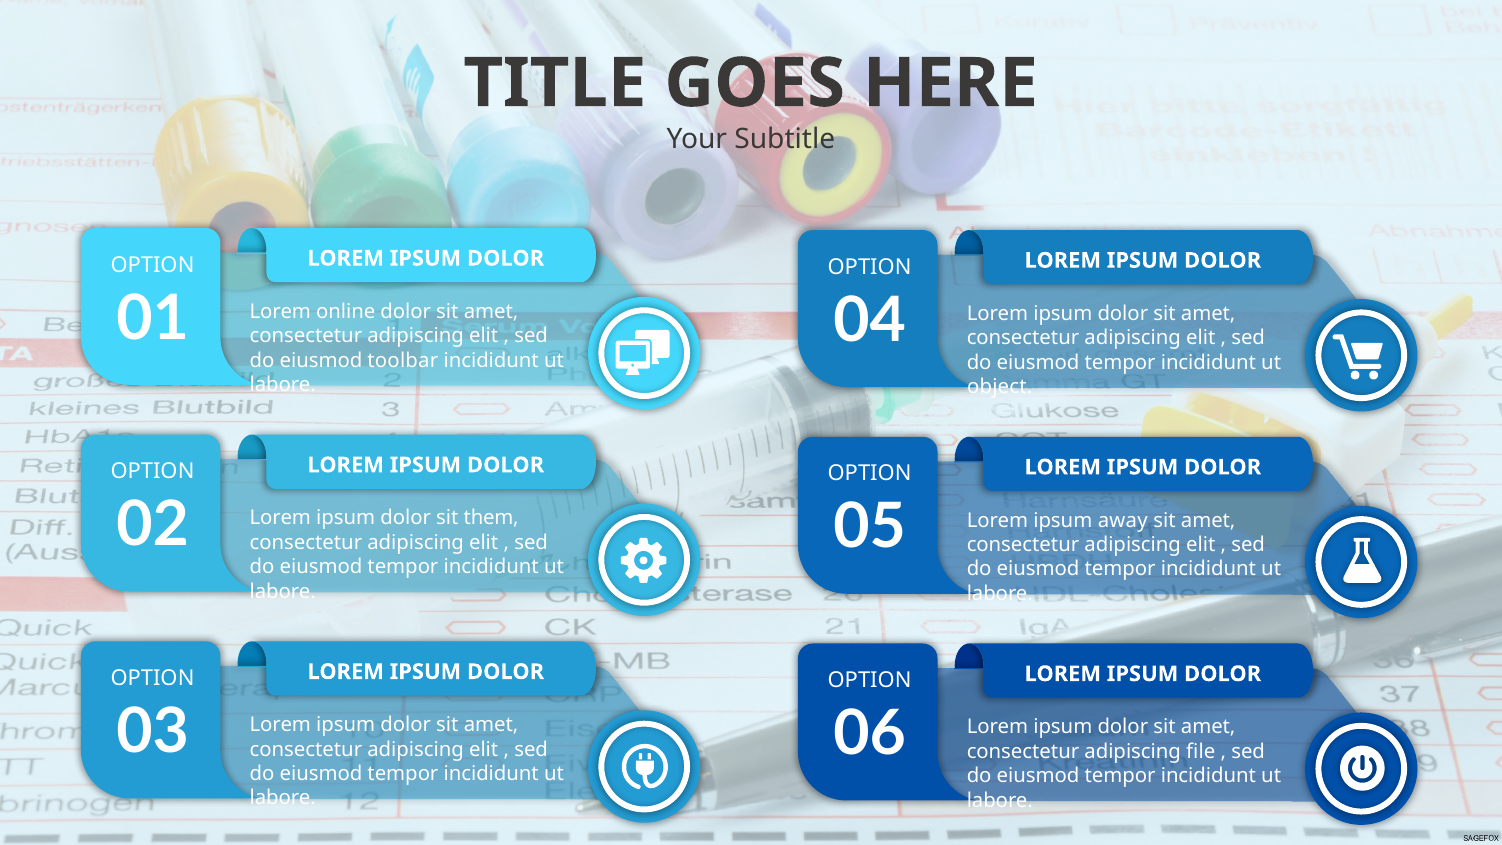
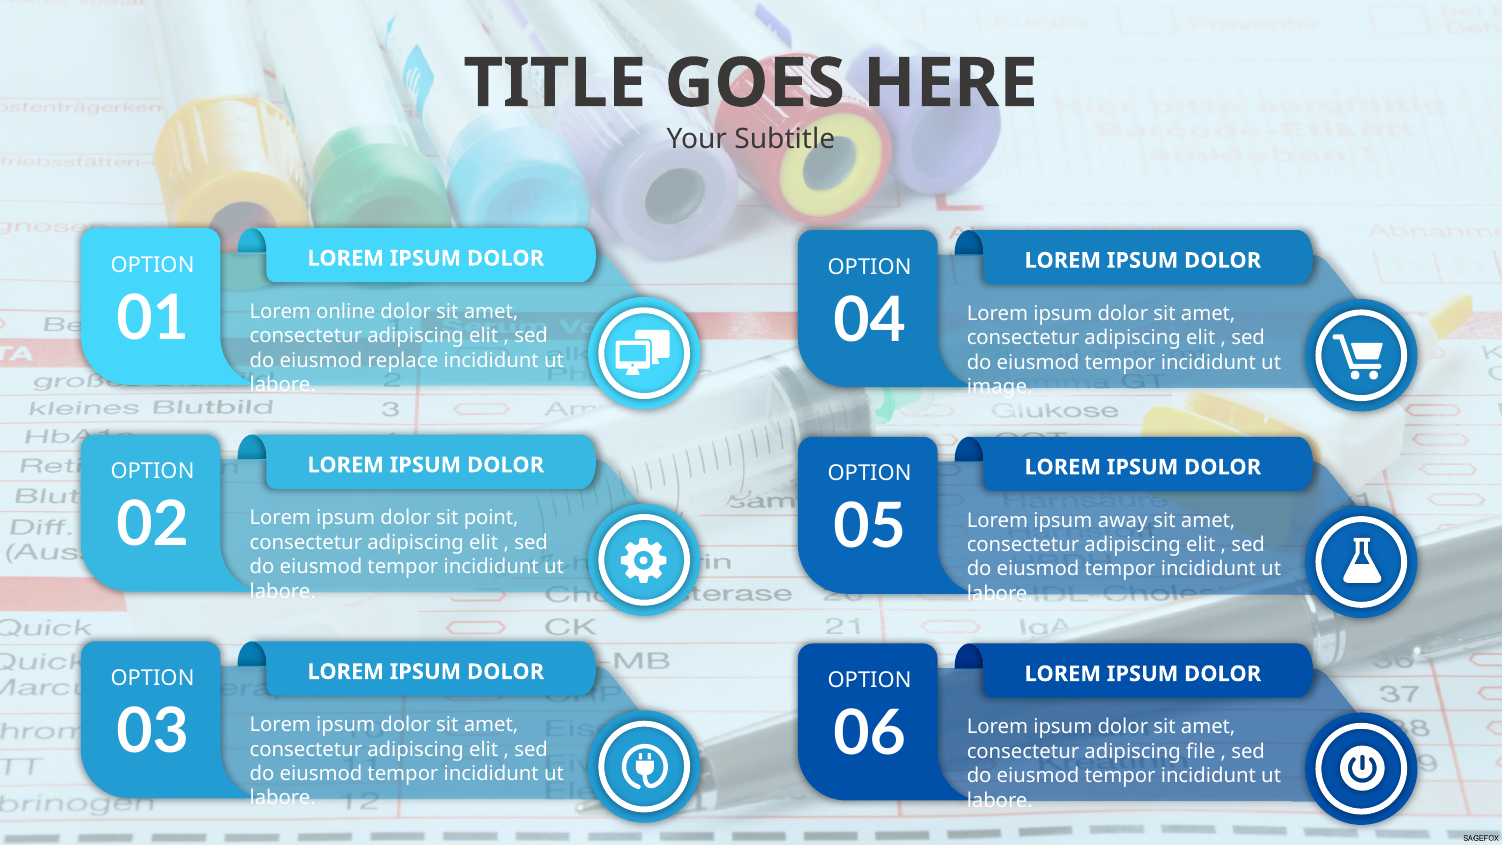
toolbar: toolbar -> replace (403, 360)
object: object -> image (1000, 387)
them: them -> point (491, 518)
